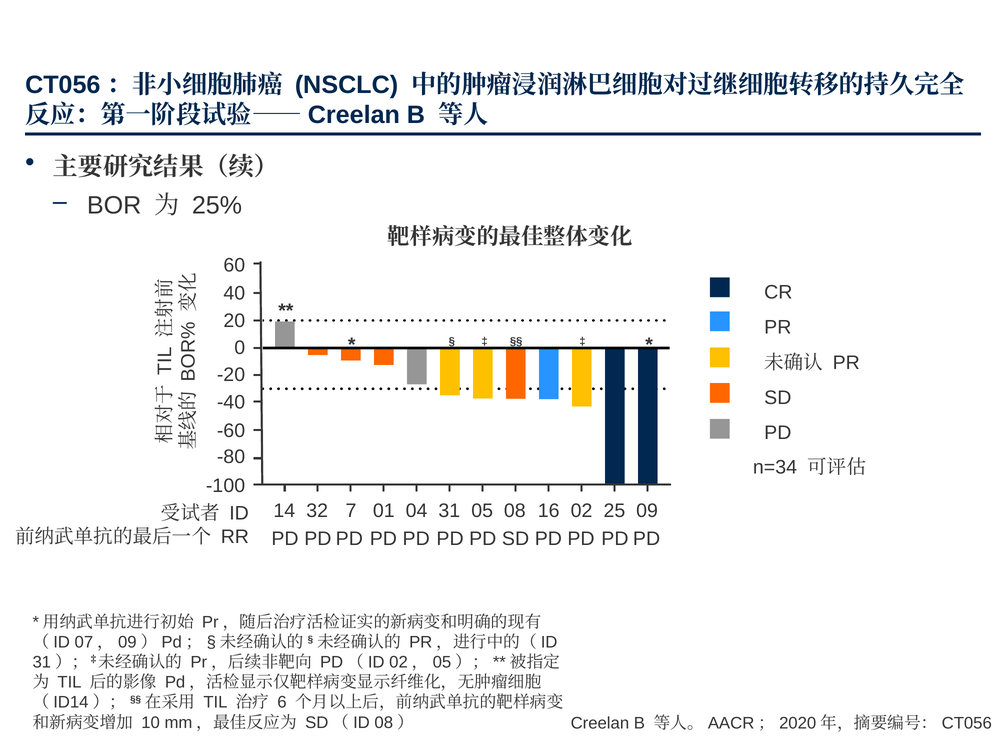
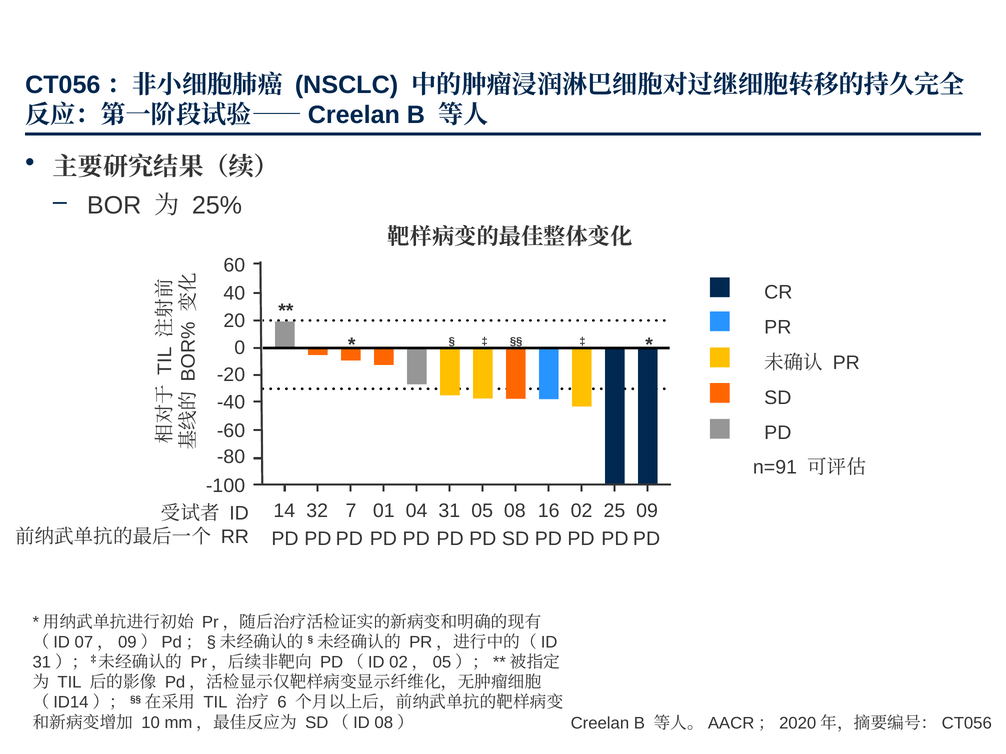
n=34: n=34 -> n=91 (775, 468)
